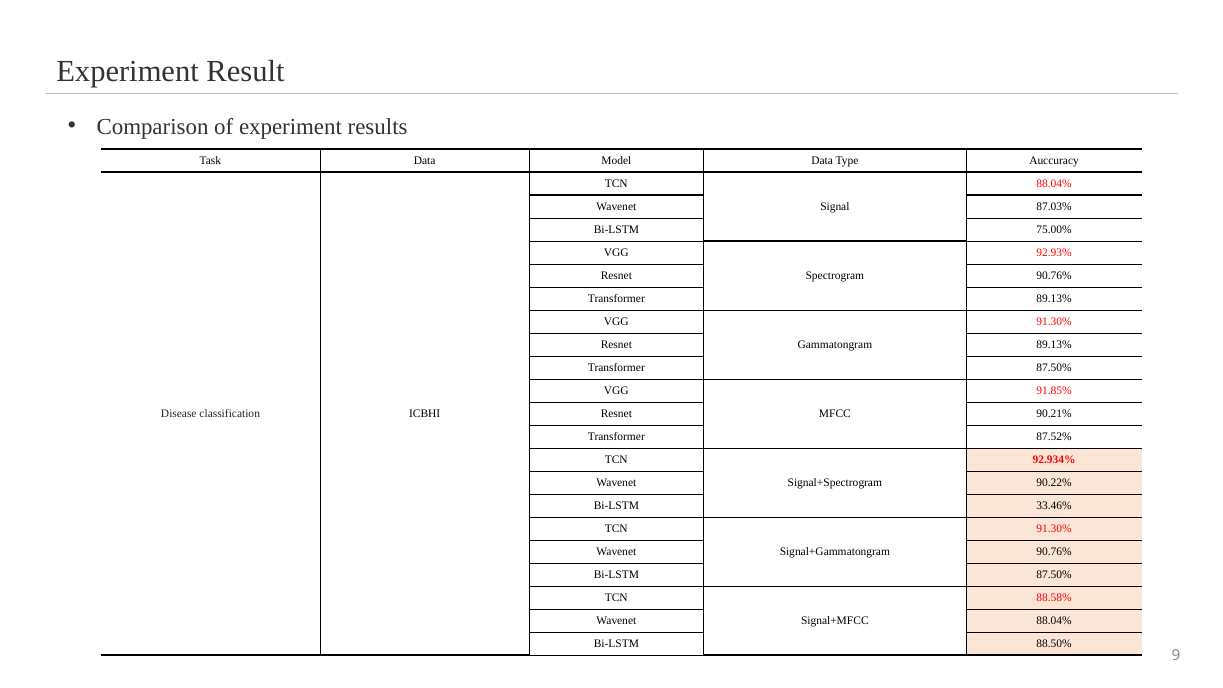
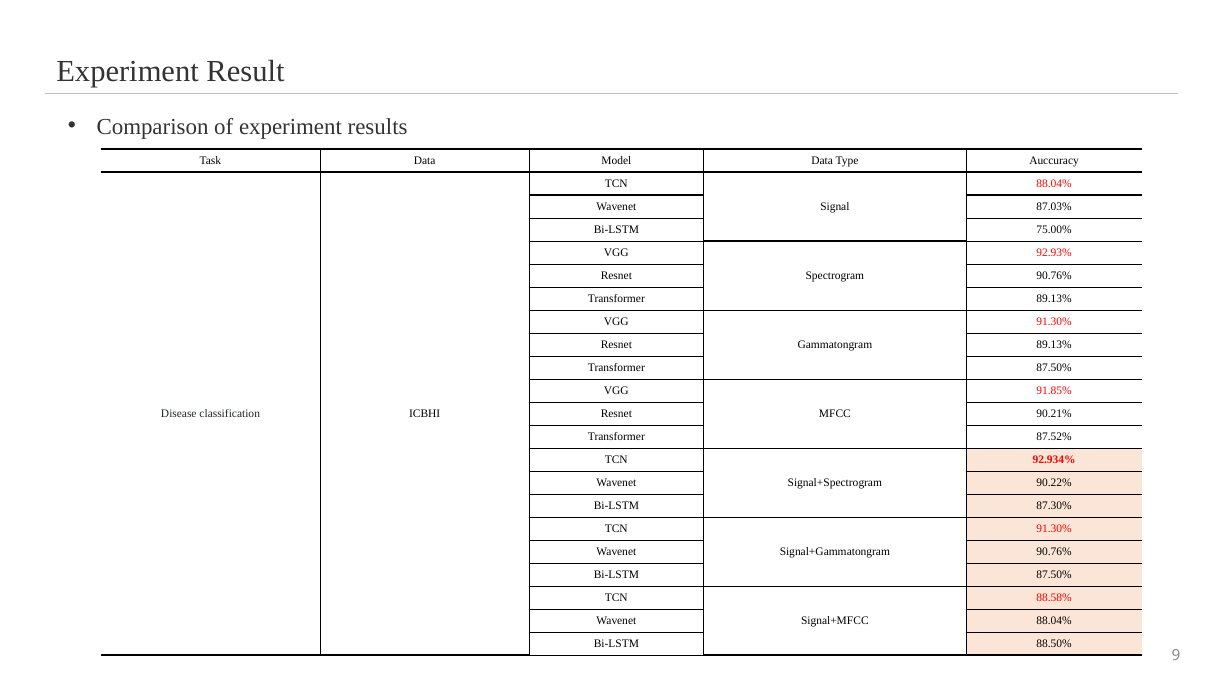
33.46%: 33.46% -> 87.30% (1054, 506)
